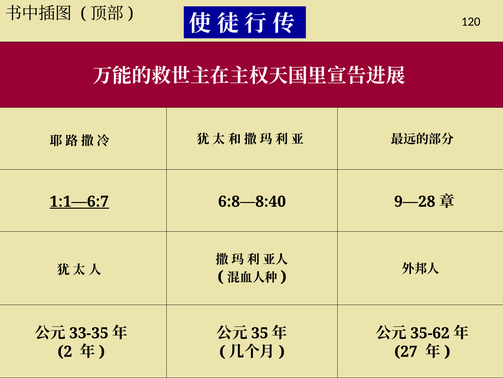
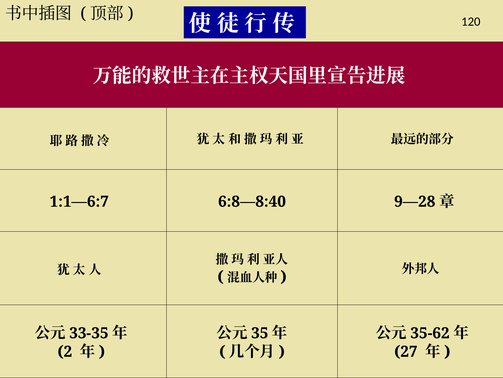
1:1—6:7 underline: present -> none (79, 201)
